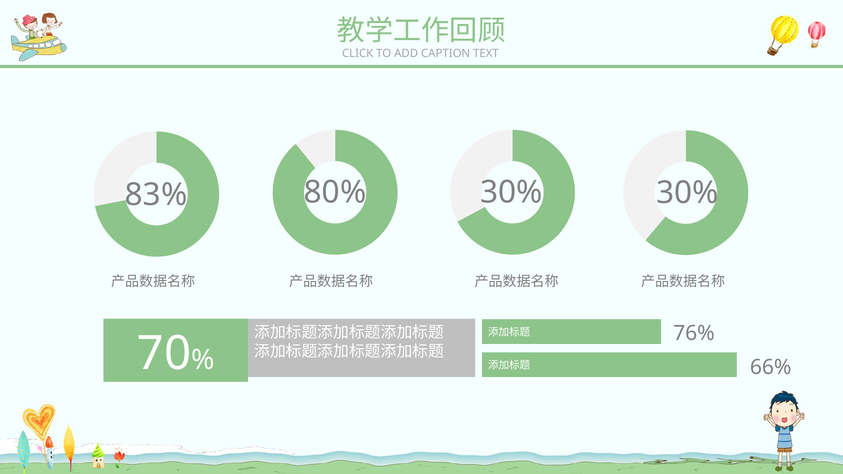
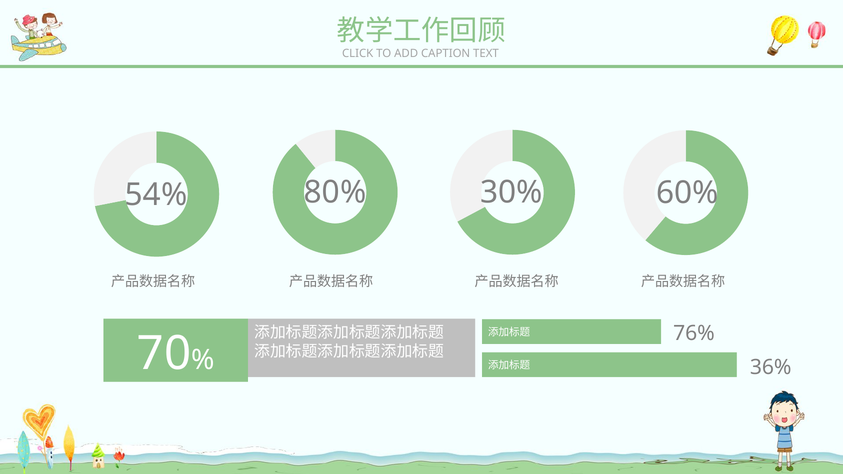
30% 30%: 30% -> 60% (687, 193)
83%: 83% -> 54% (156, 195)
66%: 66% -> 36% (771, 368)
